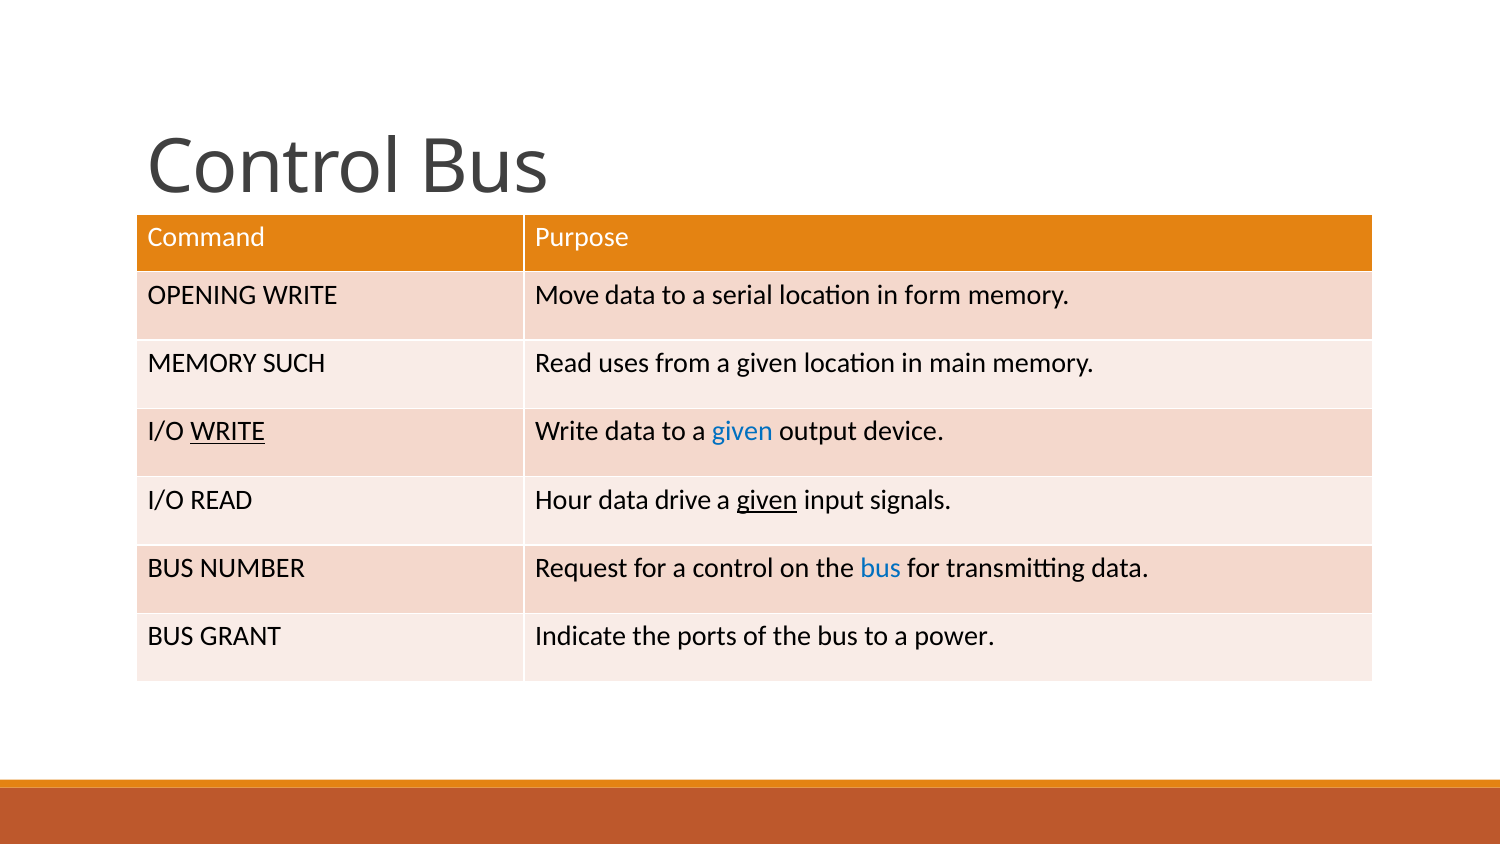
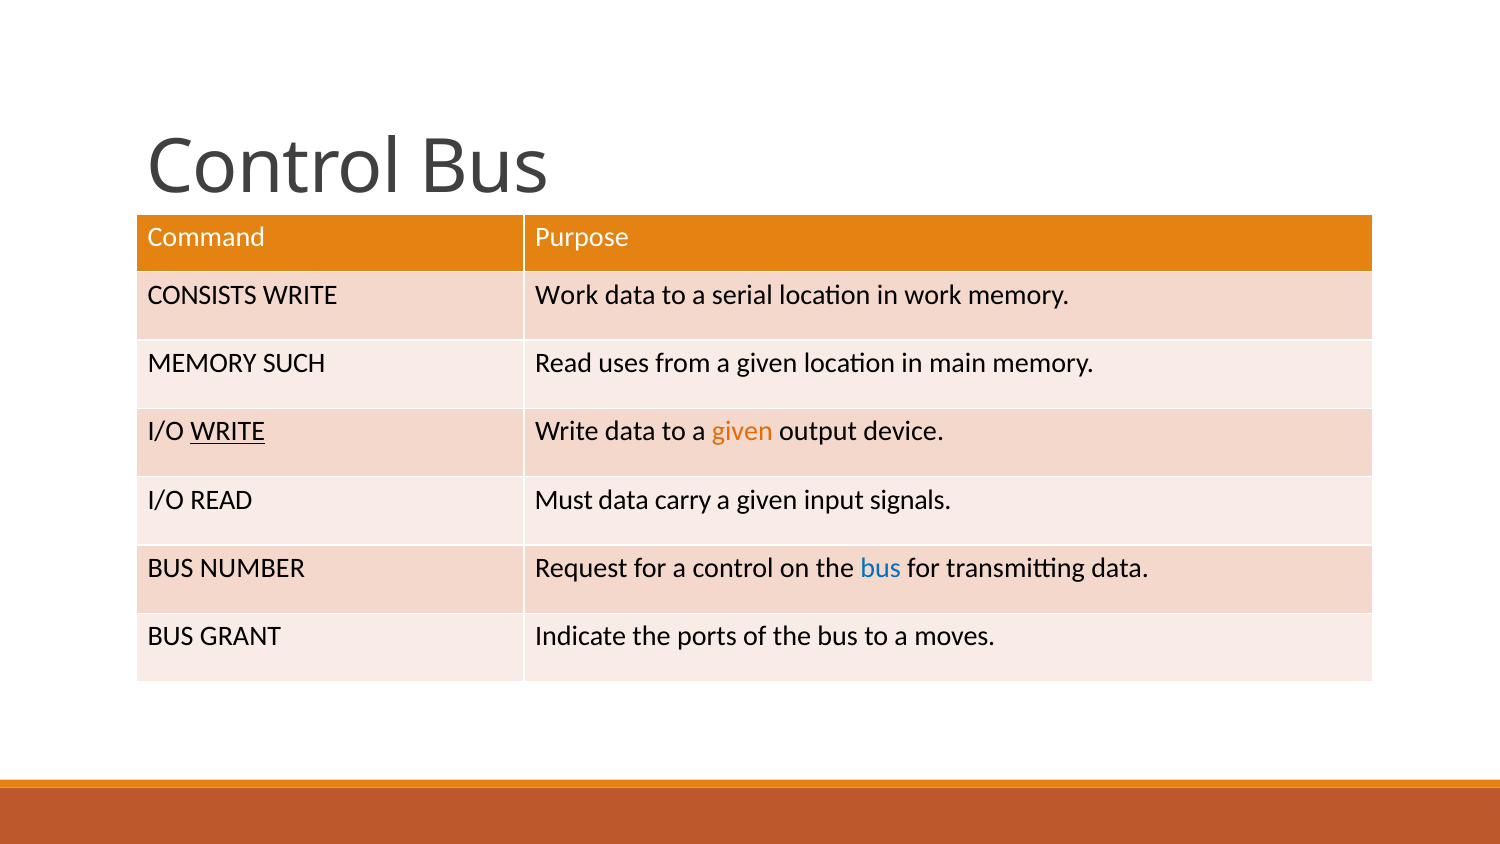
OPENING: OPENING -> CONSISTS (202, 295)
WRITE Move: Move -> Work (567, 295)
in form: form -> work (933, 295)
given colour: blue -> orange (742, 431)
Hour: Hour -> Must (564, 500)
drive: drive -> carry (683, 500)
given underline: present -> none (767, 500)
power: power -> moves (955, 636)
